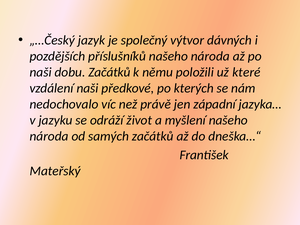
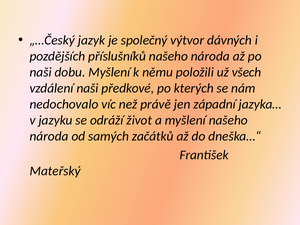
dobu Začátků: Začátků -> Myšlení (109, 72)
které: které -> všech (247, 72)
